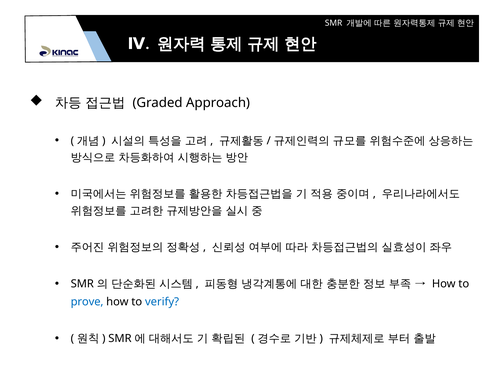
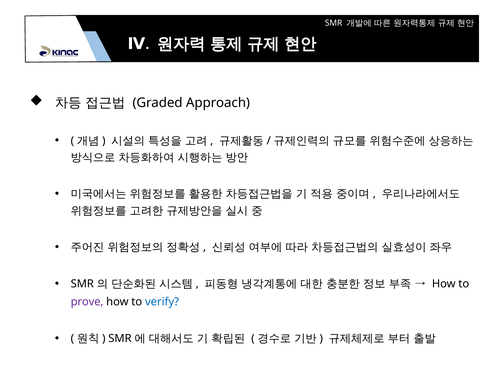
prove colour: blue -> purple (87, 302)
